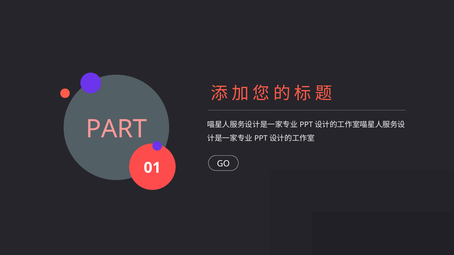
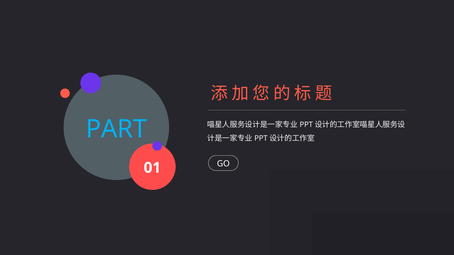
PART colour: pink -> light blue (116, 129)
